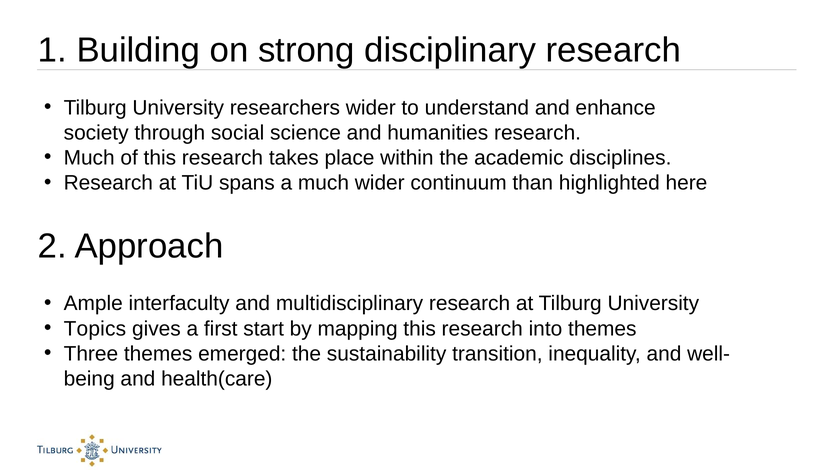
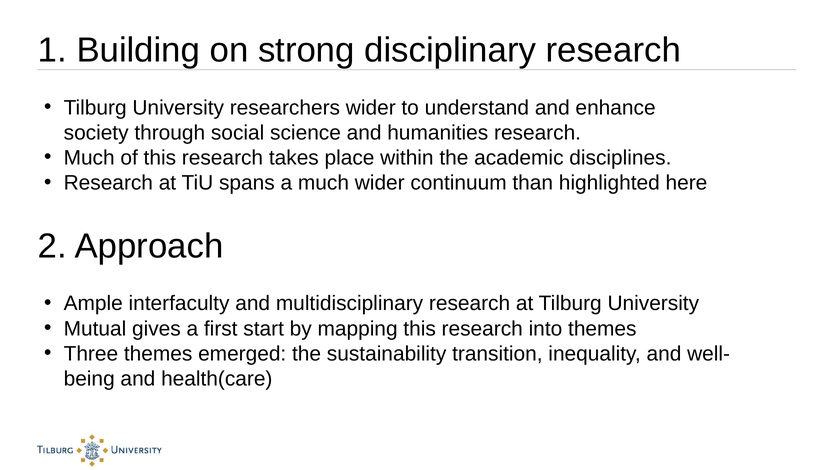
Topics: Topics -> Mutual (95, 328)
